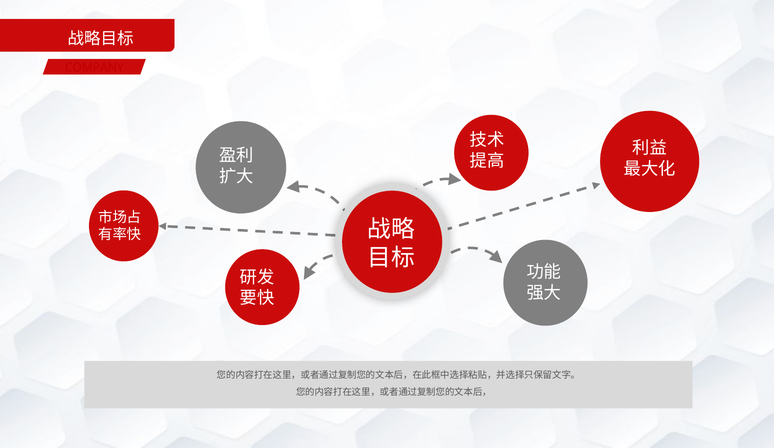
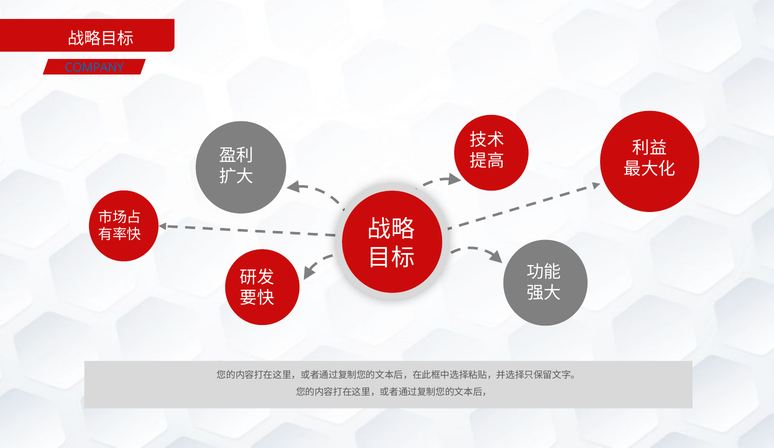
COMPANY colour: red -> blue (94, 68)
